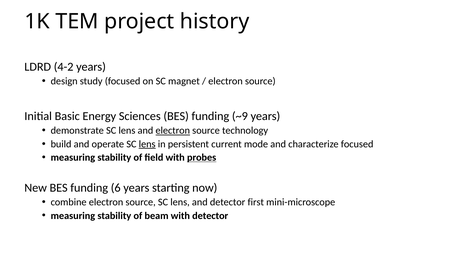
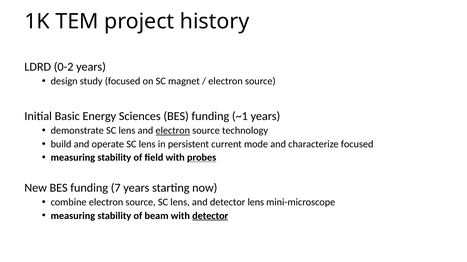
4-2: 4-2 -> 0-2 (64, 67)
~9: ~9 -> ~1 (240, 116)
lens underline: present -> none (147, 144)
6: 6 -> 7 (116, 188)
detector first: first -> lens (256, 203)
detector underline: none -> present (210, 216)
